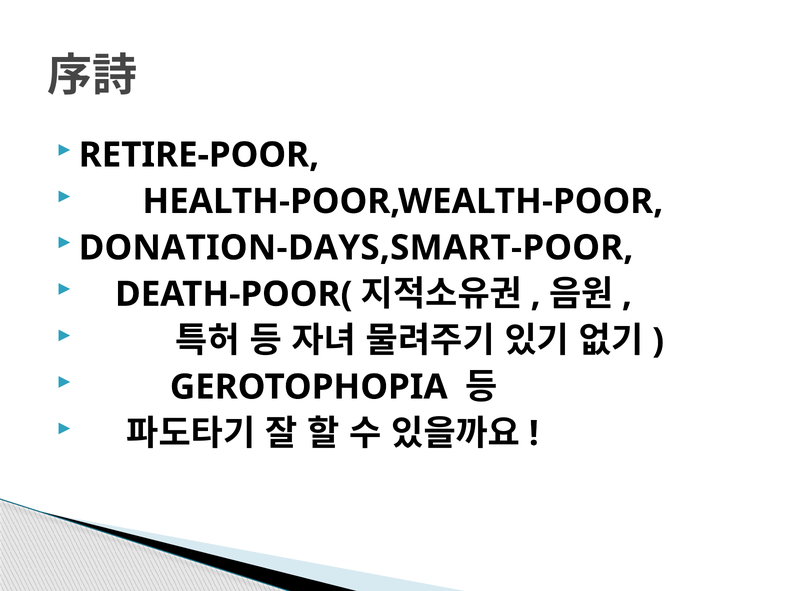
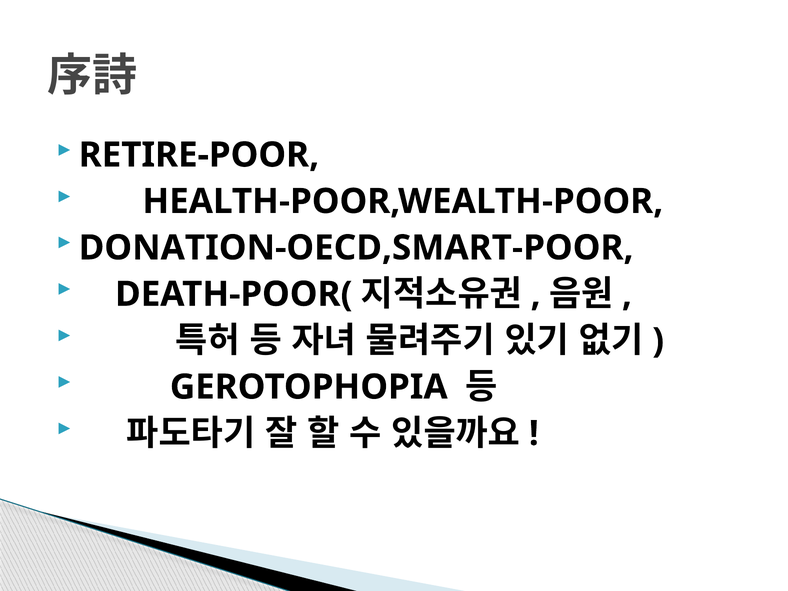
DONATION-DAYS,SMART-POOR: DONATION-DAYS,SMART-POOR -> DONATION-OECD,SMART-POOR (356, 248)
